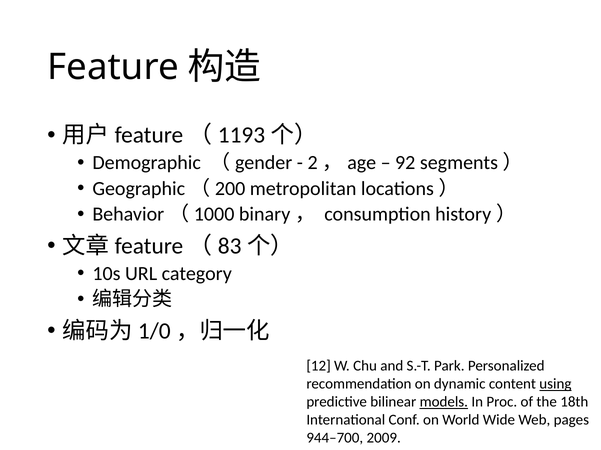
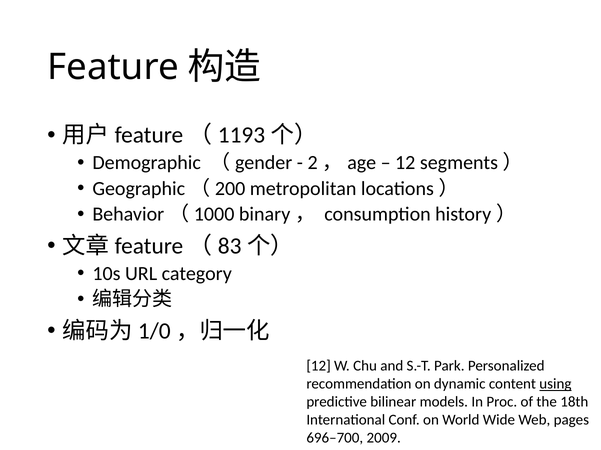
92: 92 -> 12 (405, 163)
models underline: present -> none (444, 403)
944–700: 944–700 -> 696–700 (335, 439)
